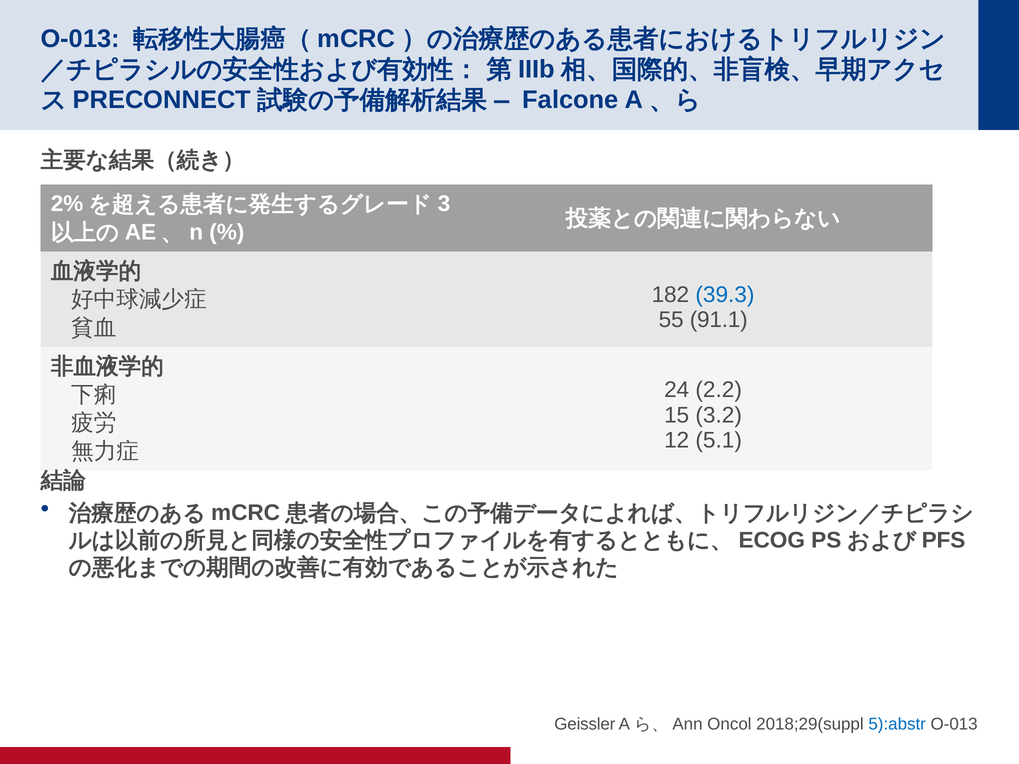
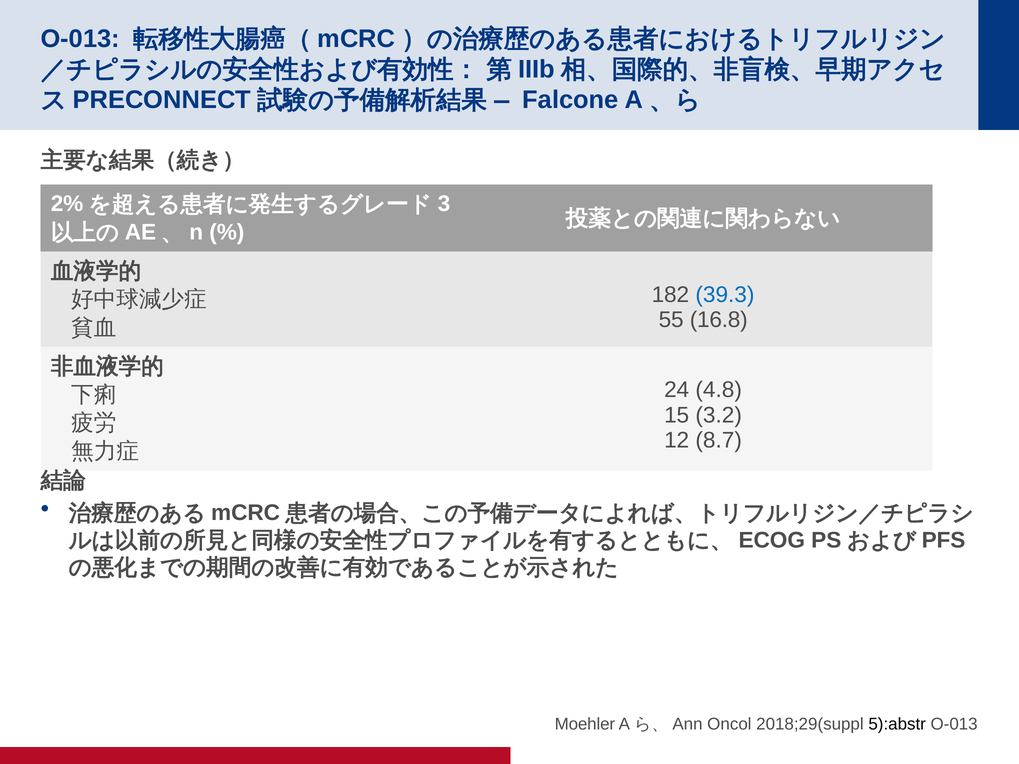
91.1: 91.1 -> 16.8 (719, 320)
2.2: 2.2 -> 4.8 (719, 390)
5.1: 5.1 -> 8.7 (719, 440)
Geissler: Geissler -> Moehler (585, 725)
5):abstr colour: blue -> black (897, 725)
